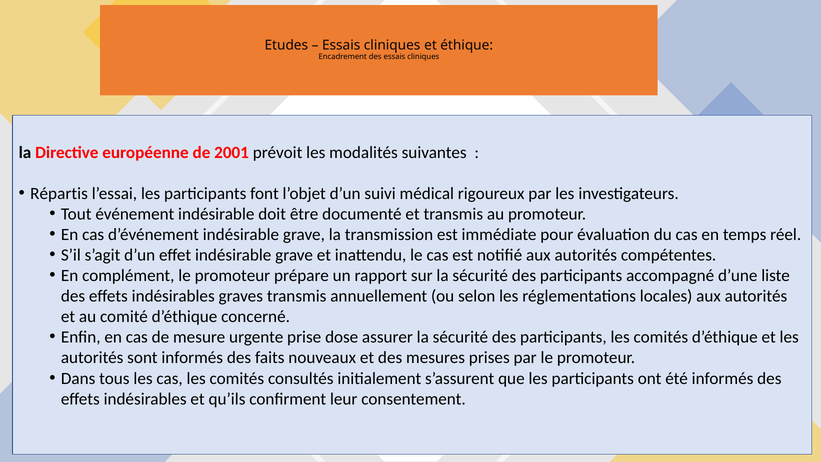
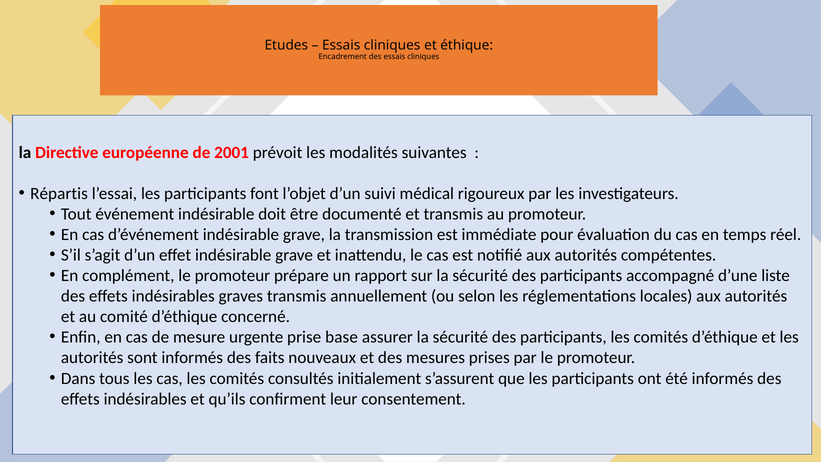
dose: dose -> base (342, 337)
